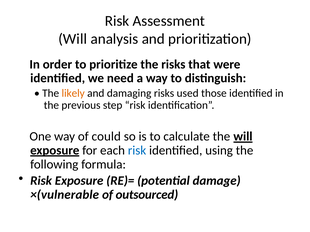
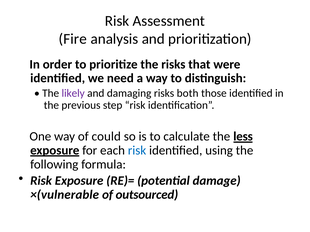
Will: Will -> Fire (73, 39)
likely colour: orange -> purple (73, 93)
used: used -> both (188, 93)
the will: will -> less (243, 137)
